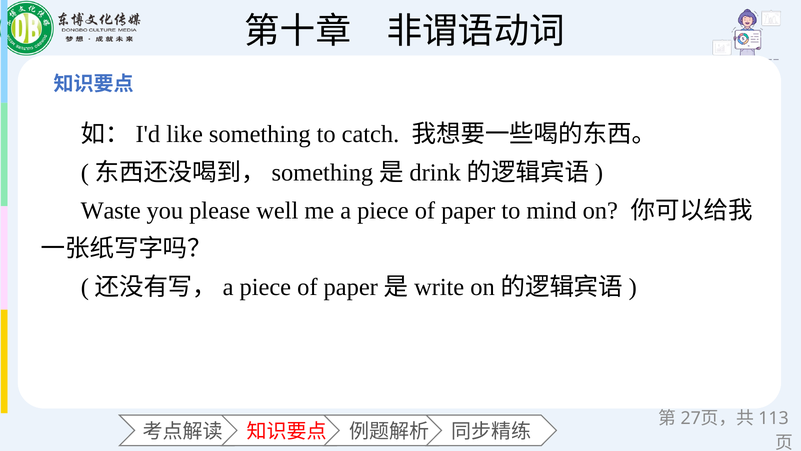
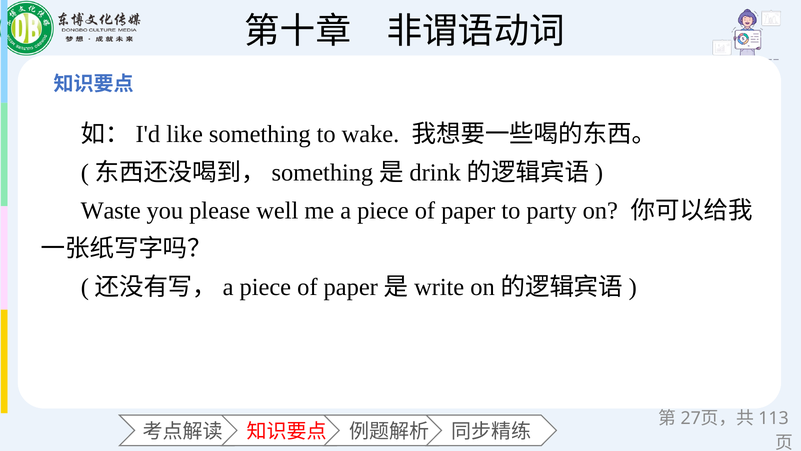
catch: catch -> wake (370, 134)
mind: mind -> party (552, 210)
